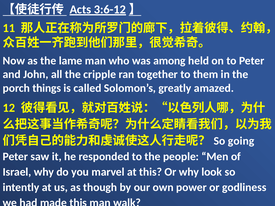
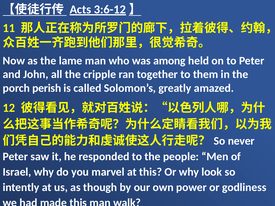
things: things -> perish (47, 88)
going: going -> never (241, 141)
